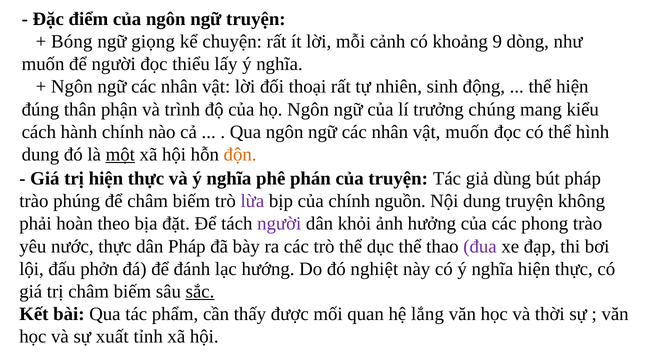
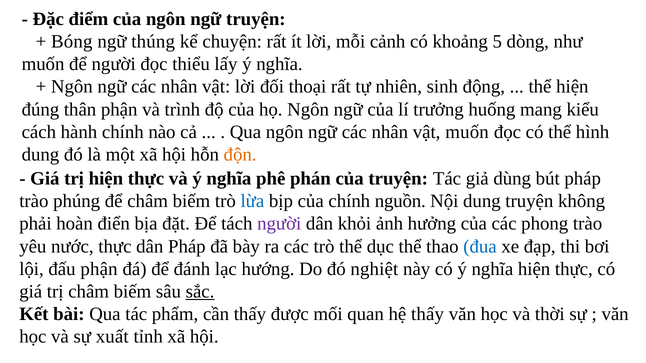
giọng: giọng -> thúng (153, 42)
9: 9 -> 5 (497, 42)
chúng: chúng -> huống (492, 109)
một underline: present -> none (120, 155)
lừa colour: purple -> blue (252, 201)
theo: theo -> điển (114, 224)
đua colour: purple -> blue (480, 247)
đấu phởn: phởn -> phận (99, 269)
hệ lắng: lắng -> thấy (427, 315)
